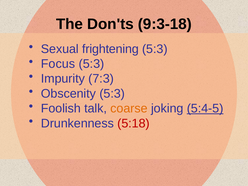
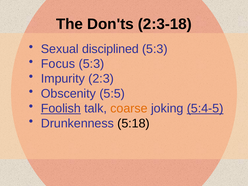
9:3-18: 9:3-18 -> 2:3-18 (165, 24)
frightening: frightening -> disciplined (110, 49)
7:3: 7:3 -> 2:3 (101, 79)
Obscenity 5:3: 5:3 -> 5:5 (112, 94)
Foolish underline: none -> present (61, 108)
5:18 colour: red -> black (133, 123)
